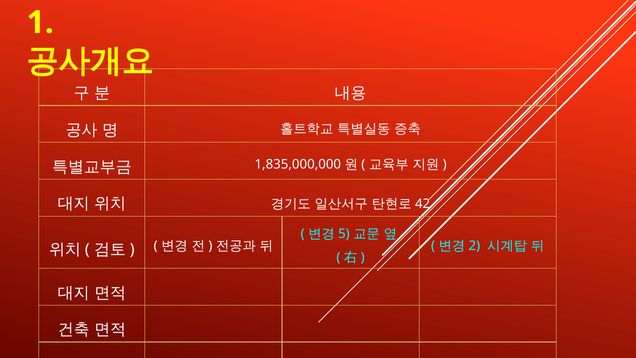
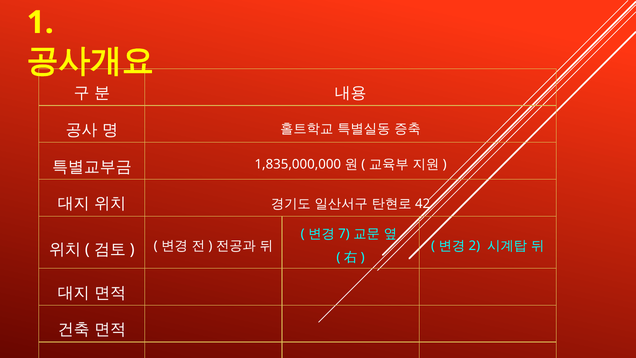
5: 5 -> 7 (344, 234)
